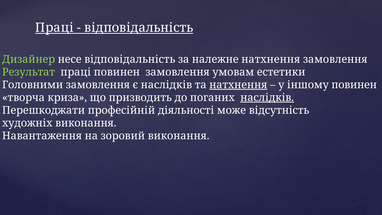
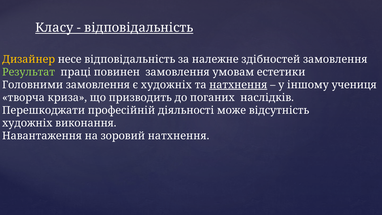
Праці: Праці -> Класу (54, 28)
Дизайнер colour: light green -> yellow (29, 59)
належне натхнення: натхнення -> здібностей (271, 59)
є наслідків: наслідків -> художніх (166, 85)
іншому повинен: повинен -> учениця (354, 85)
наслідків underline: present -> none (267, 97)
зоровий виконання: виконання -> натхнення (179, 136)
